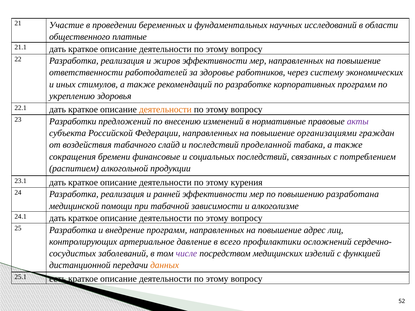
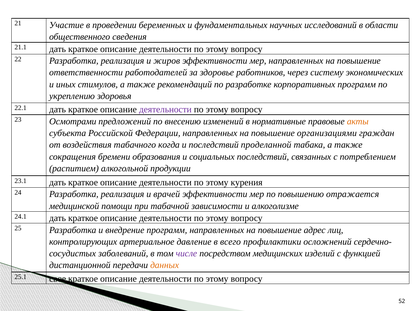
платные: платные -> сведения (130, 37)
деятельности colour: orange -> purple (165, 110)
Разработки: Разработки -> Осмотрами (73, 121)
акты colour: purple -> orange (358, 121)
слайд: слайд -> когда (169, 145)
финансовые: финансовые -> образования (156, 157)
ранней: ранней -> врачей (167, 194)
разработана: разработана -> отражается (353, 194)
есть: есть -> свое (58, 279)
